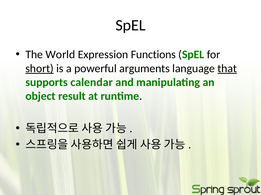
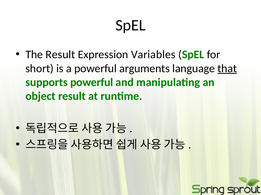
The World: World -> Result (60, 55)
Functions: Functions -> Variables (153, 55)
short underline: present -> none (40, 69)
supports calendar: calendar -> powerful (92, 83)
